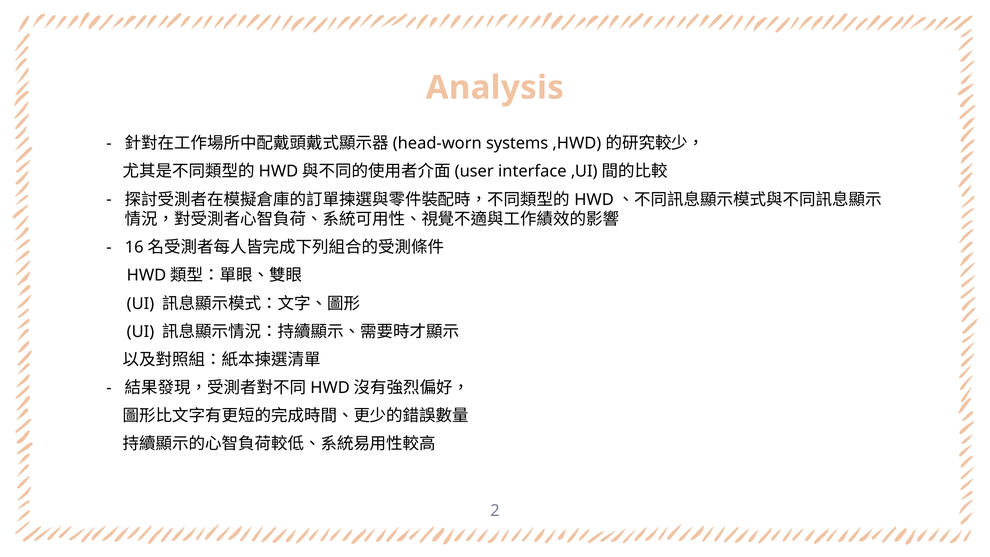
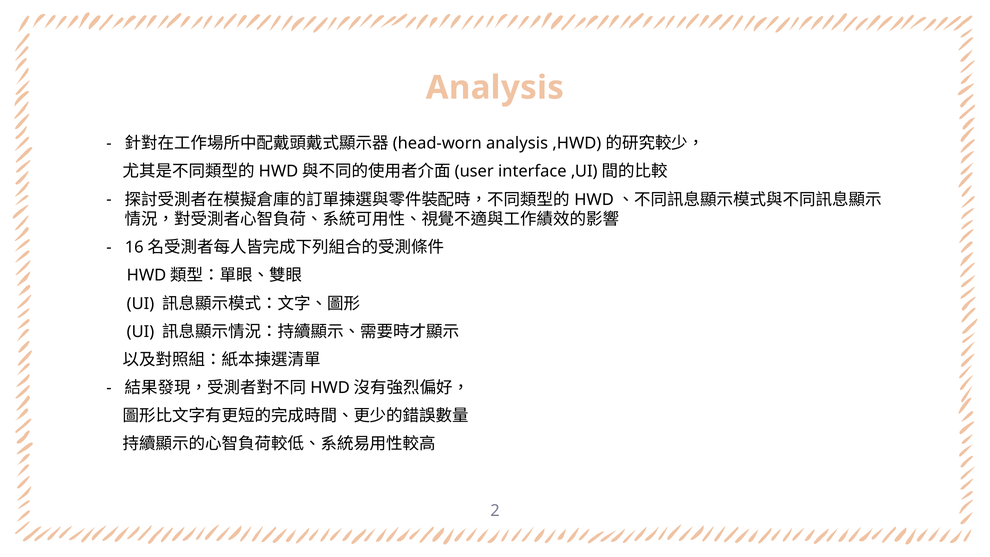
systems: systems -> analysis (517, 143)
